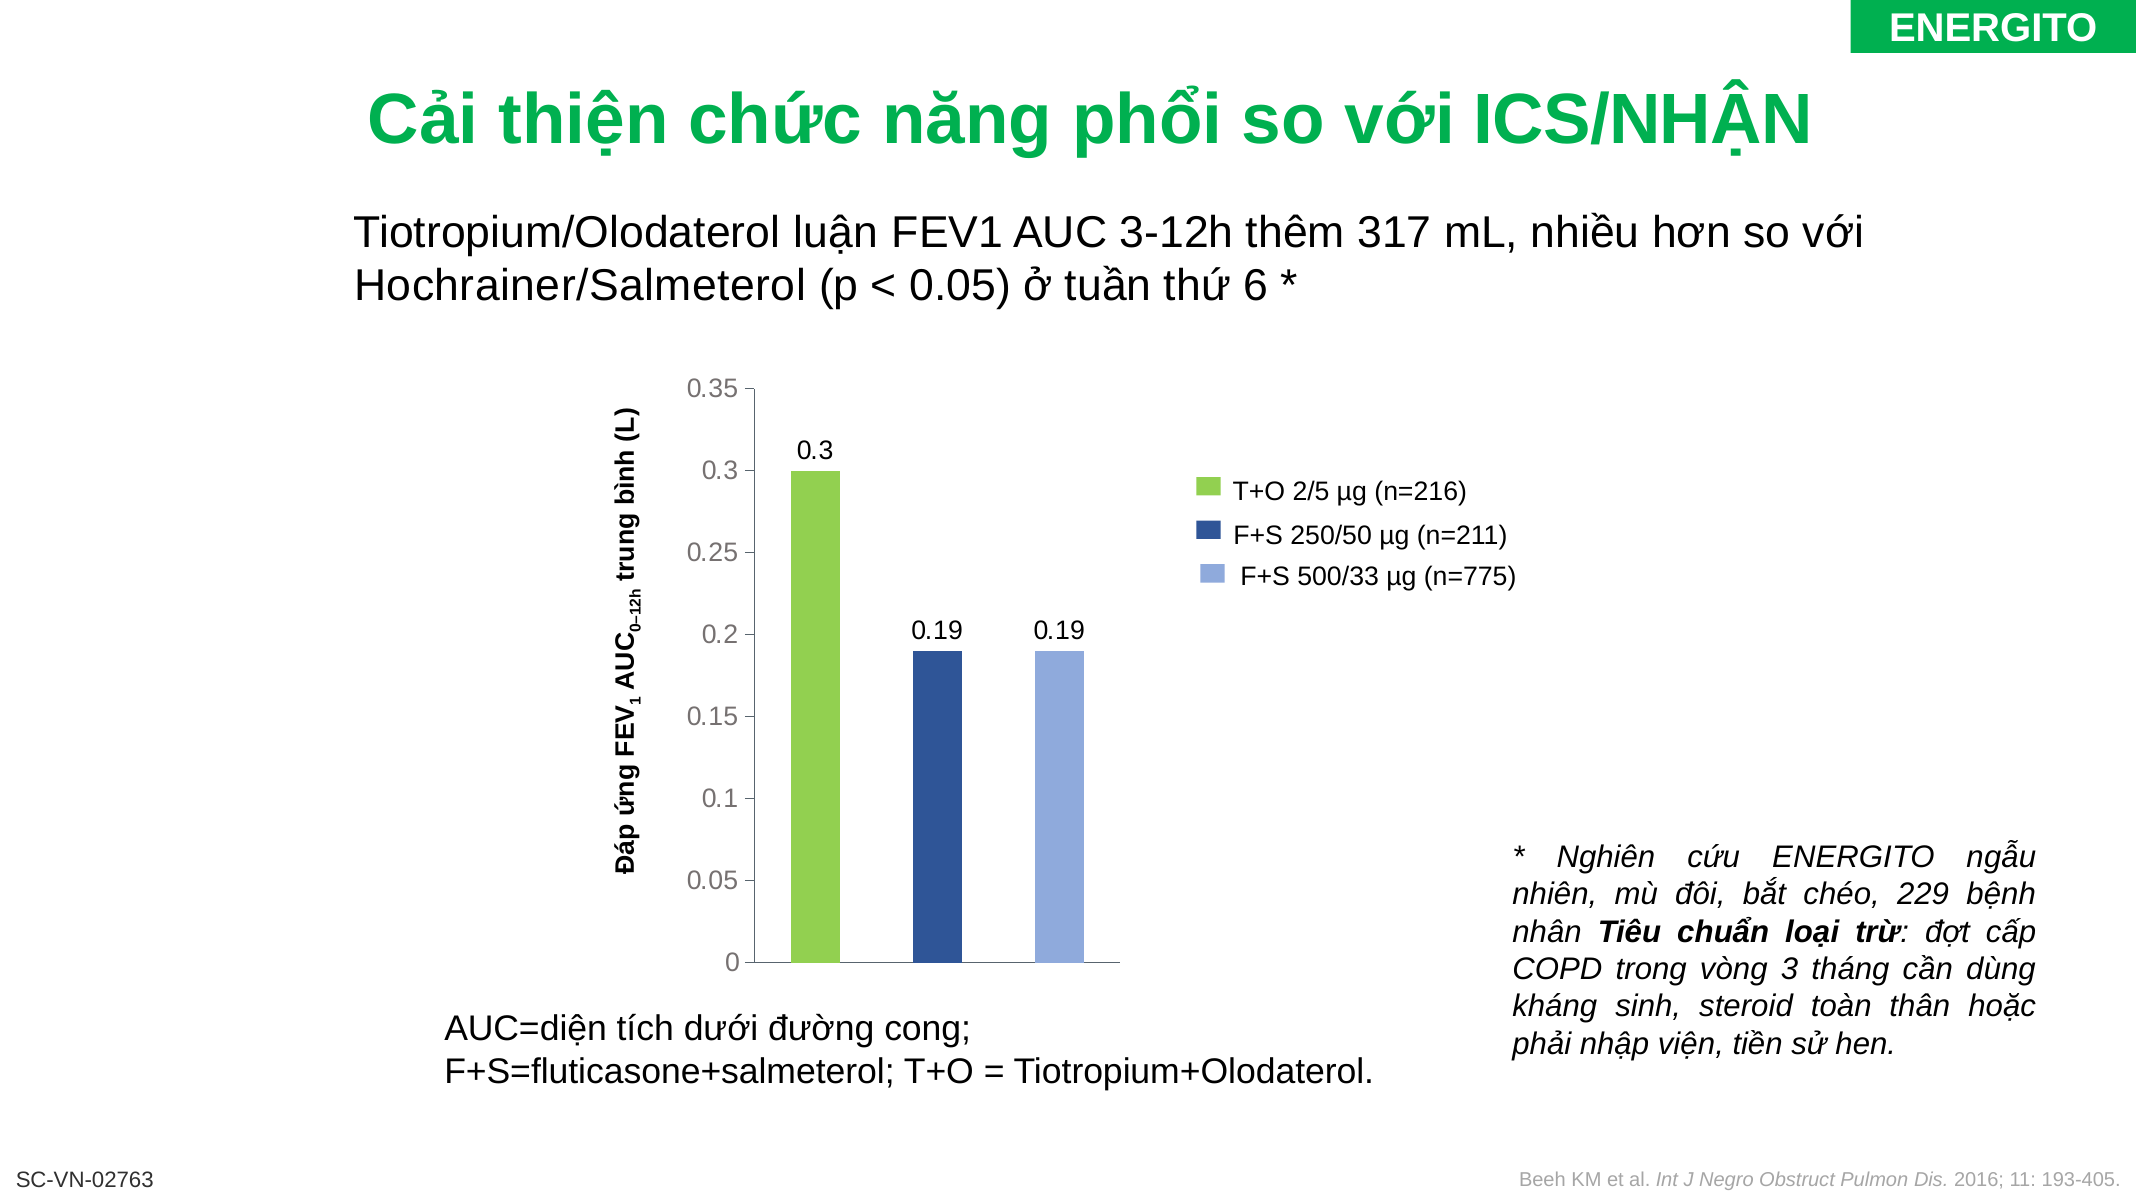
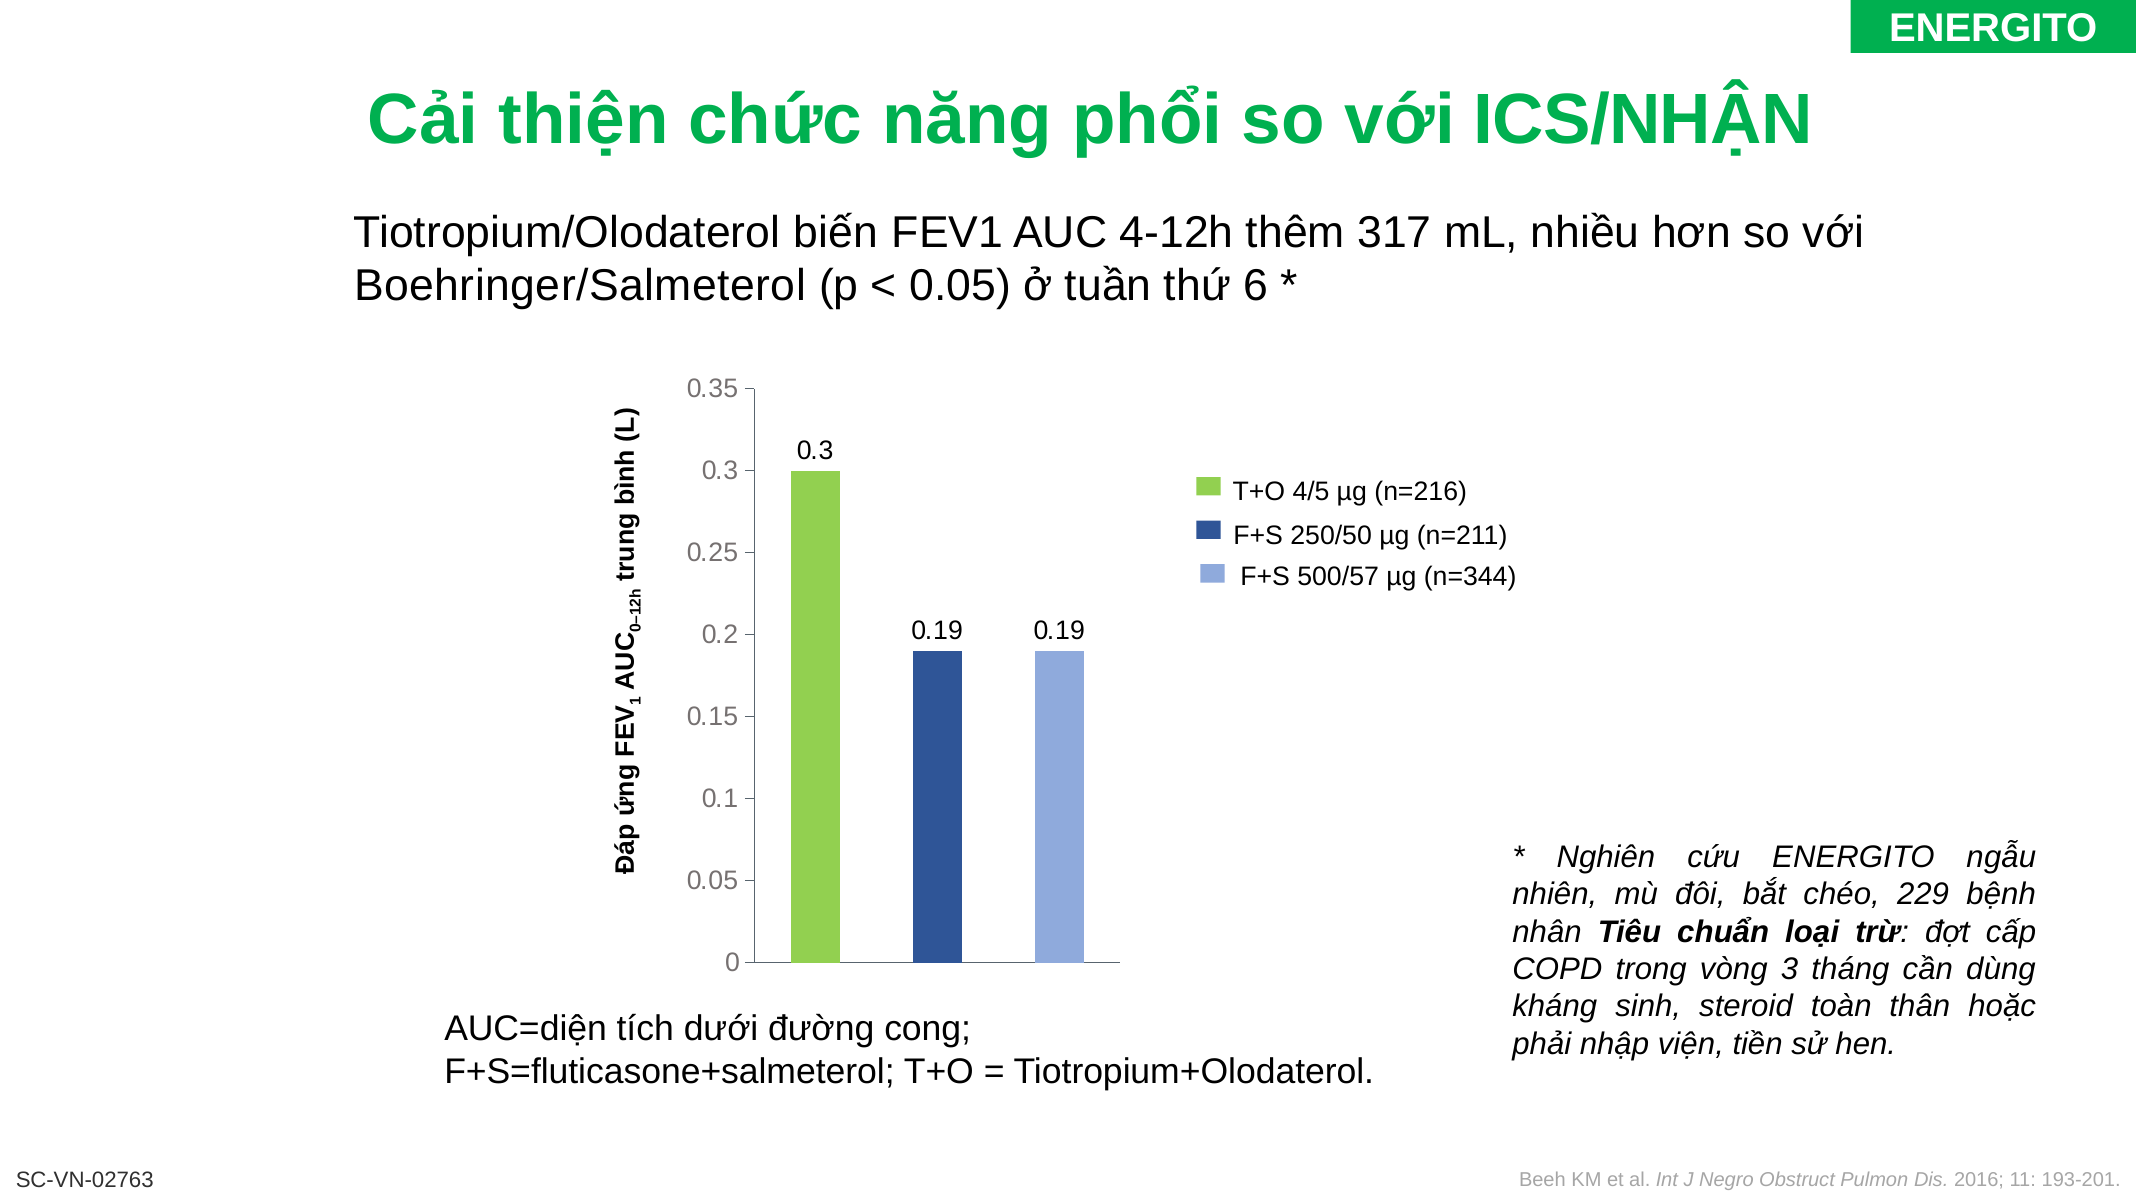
luận: luận -> biến (836, 232)
3-12h: 3-12h -> 4-12h (1177, 232)
Hochrainer/Salmeterol: Hochrainer/Salmeterol -> Boehringer/Salmeterol (580, 286)
2/5: 2/5 -> 4/5 (1311, 491)
500/33: 500/33 -> 500/57 (1338, 576)
n=775: n=775 -> n=344 (1470, 576)
193-405: 193-405 -> 193-201 (2081, 1179)
